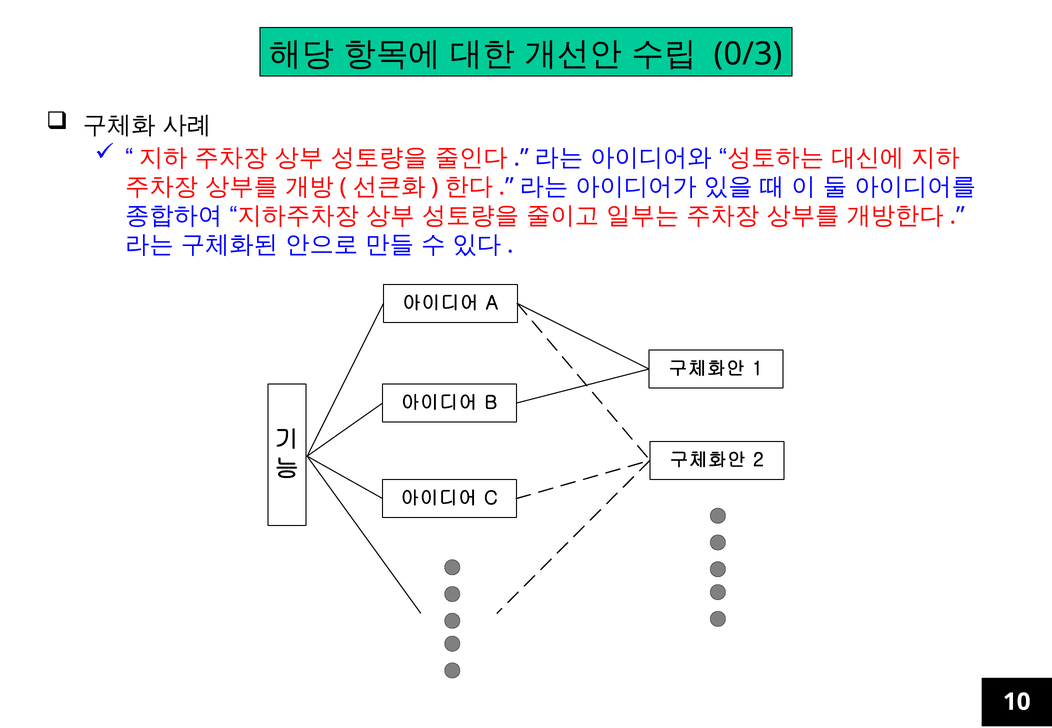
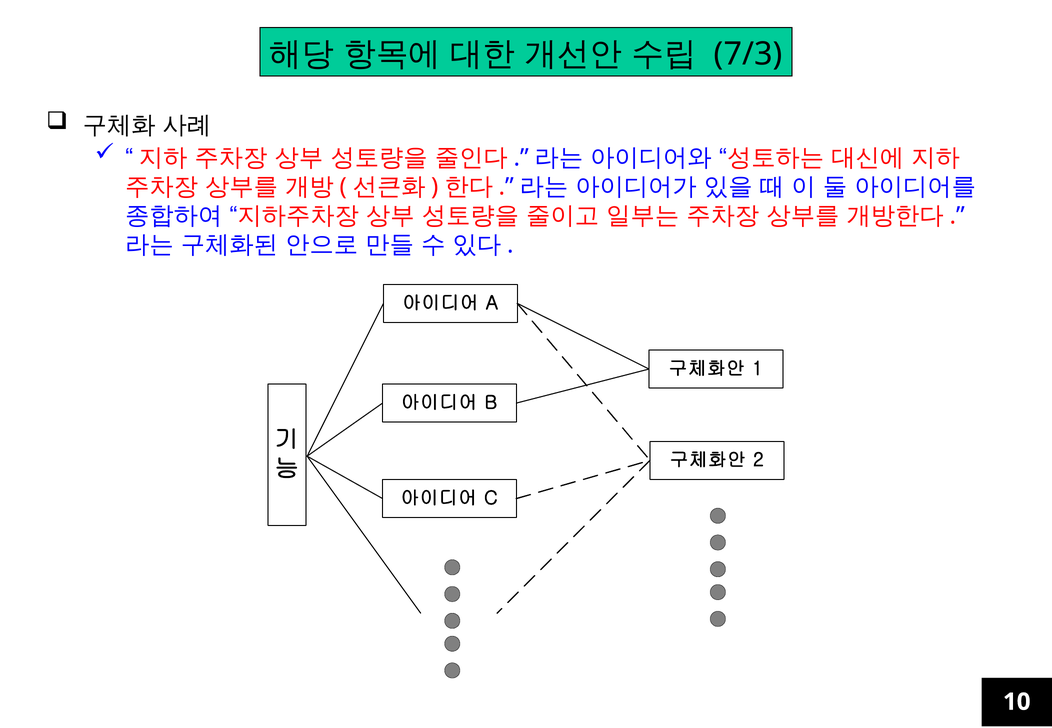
0/3: 0/3 -> 7/3 (748, 54)
